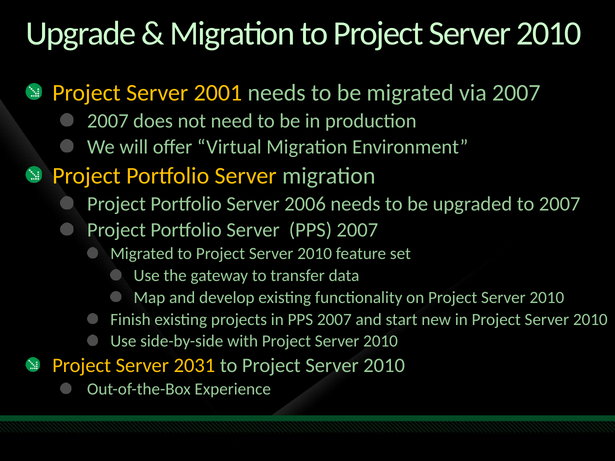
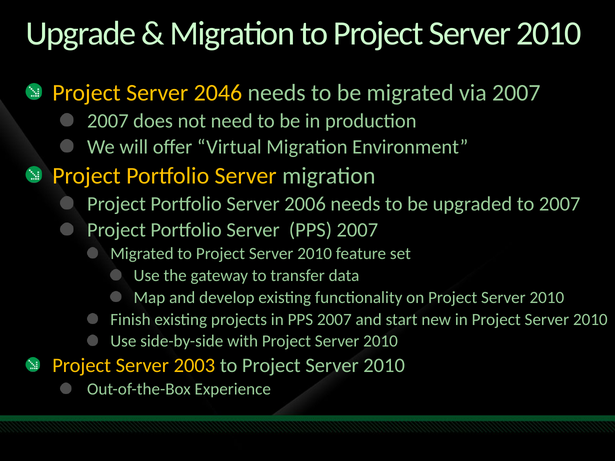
2001: 2001 -> 2046 (218, 93)
2031: 2031 -> 2003 (194, 366)
